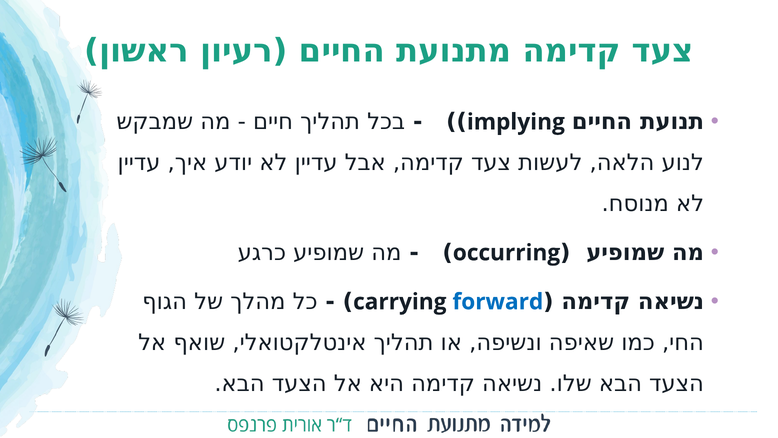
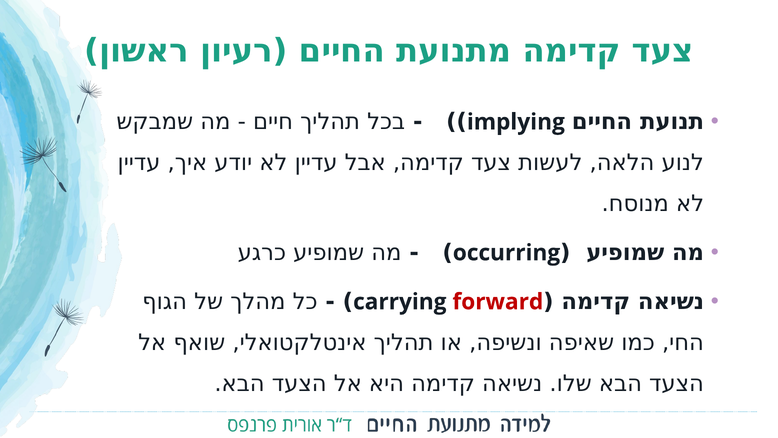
forward colour: blue -> red (498, 302)
